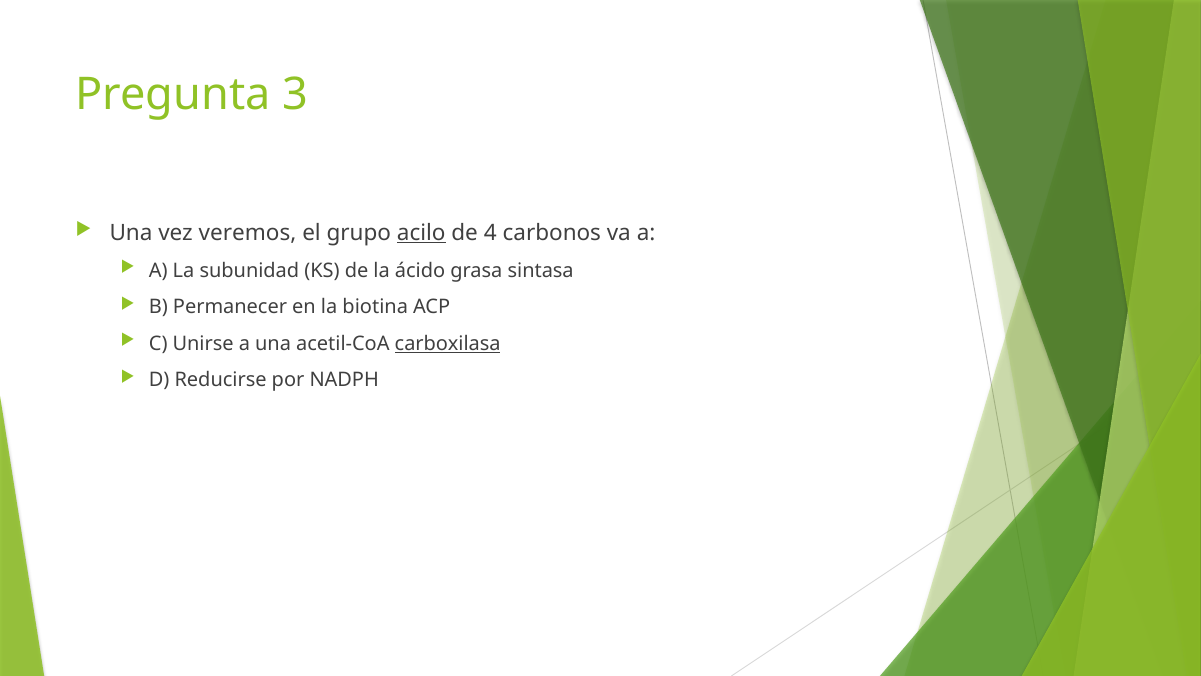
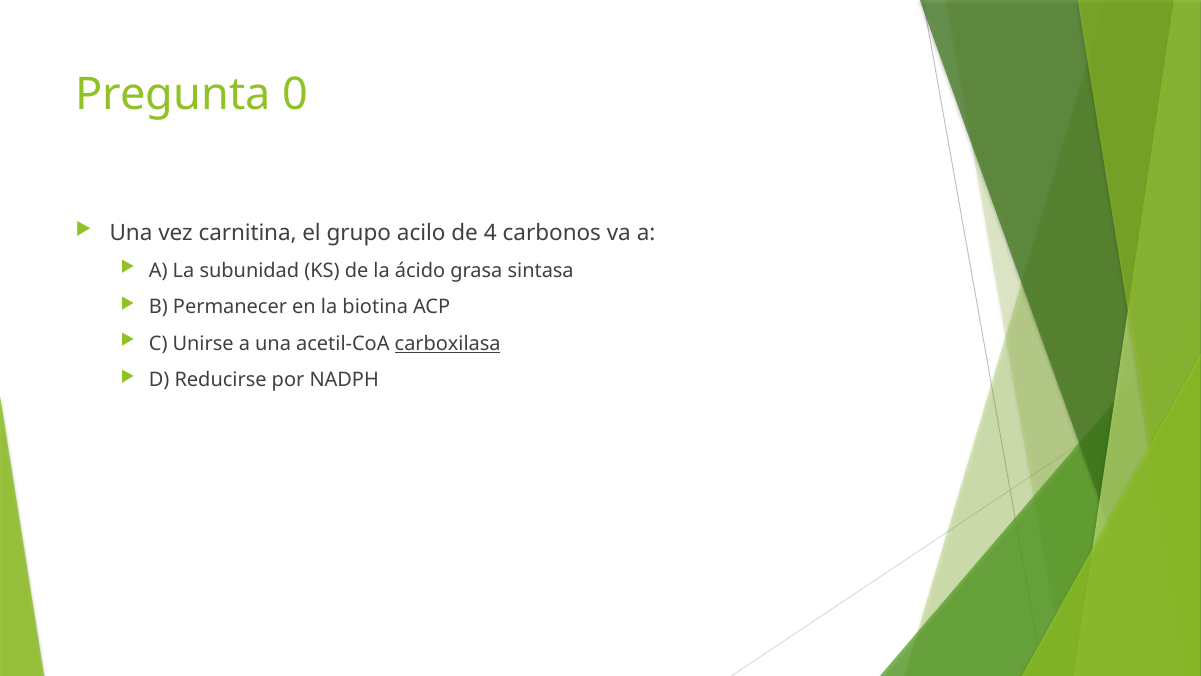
3: 3 -> 0 (295, 95)
veremos: veremos -> carnitina (248, 232)
acilo underline: present -> none (421, 232)
